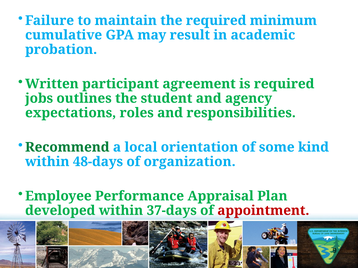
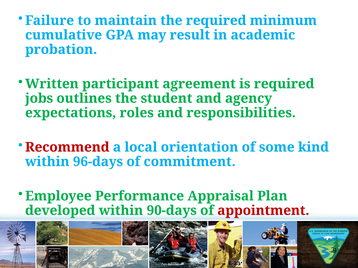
Recommend colour: green -> red (67, 147)
48-days: 48-days -> 96-days (98, 162)
organization: organization -> commitment (190, 162)
37-days: 37-days -> 90-days (172, 211)
